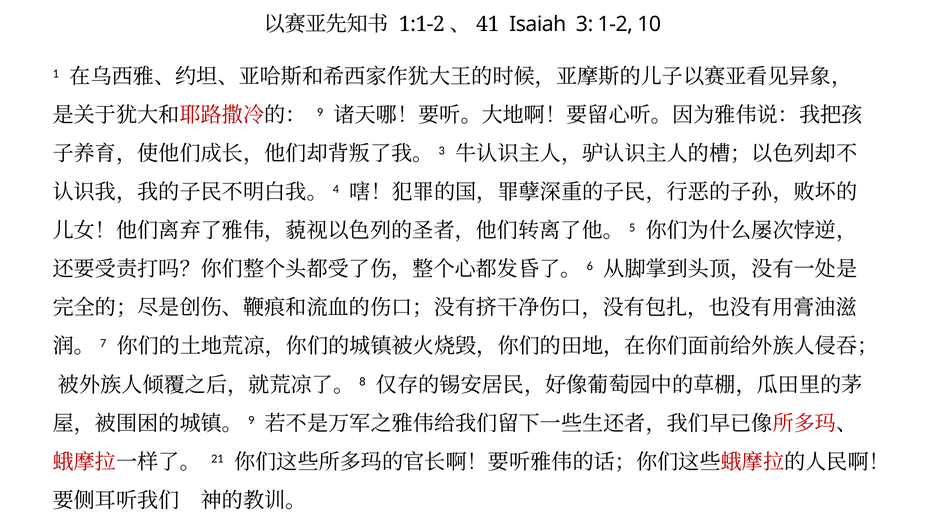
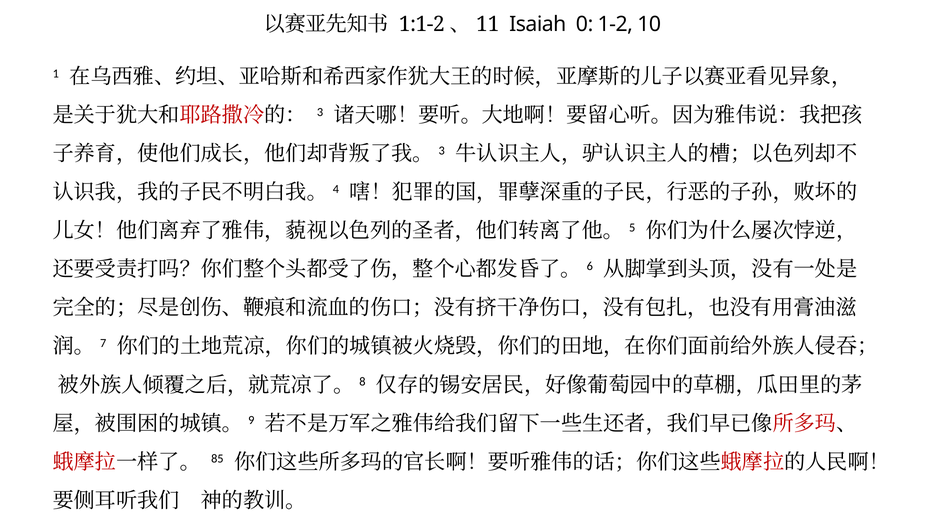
41: 41 -> 11 (488, 24)
3: 3 -> 0 (585, 24)
9: 9 -> 3 (320, 112)
21: 21 -> 85 (217, 459)
